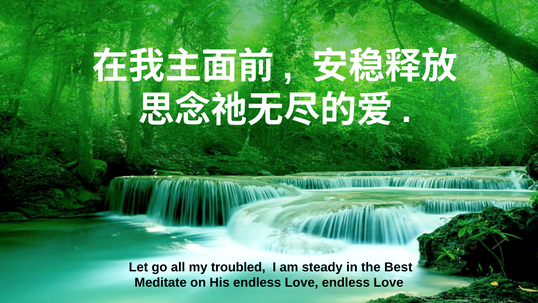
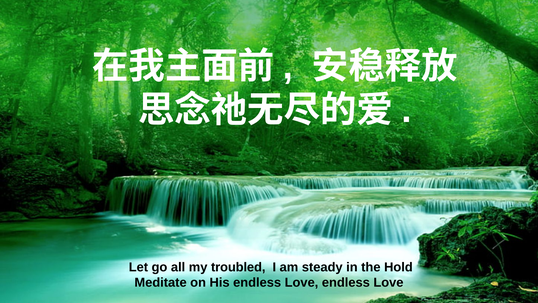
Best: Best -> Hold (398, 267)
